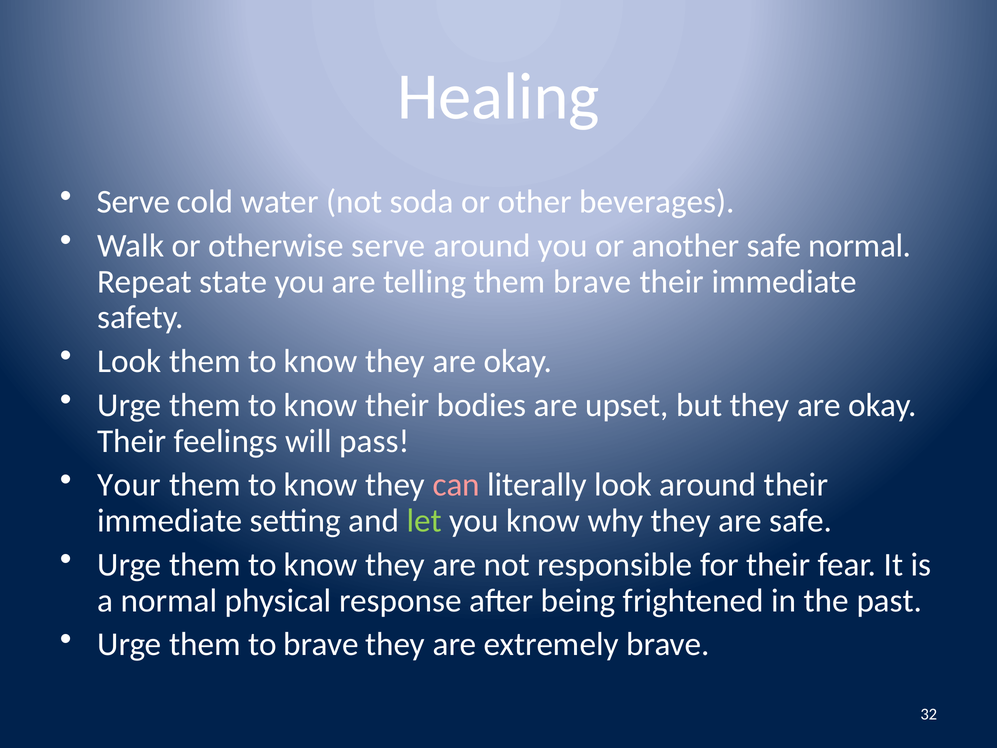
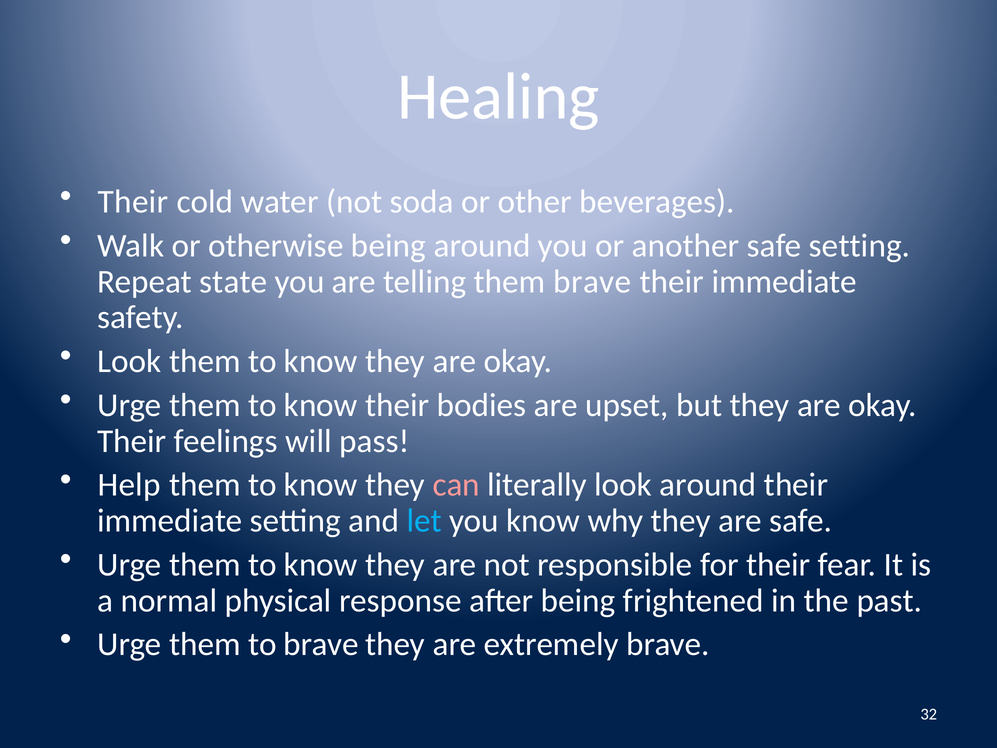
Serve: Serve -> Their (133, 202)
otherwise serve: serve -> being (389, 246)
safe normal: normal -> setting (860, 246)
Your: Your -> Help (129, 485)
let colour: light green -> light blue (424, 521)
